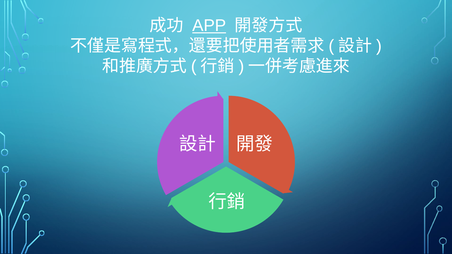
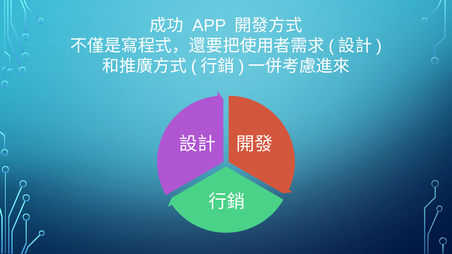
APP underline: present -> none (209, 26)
